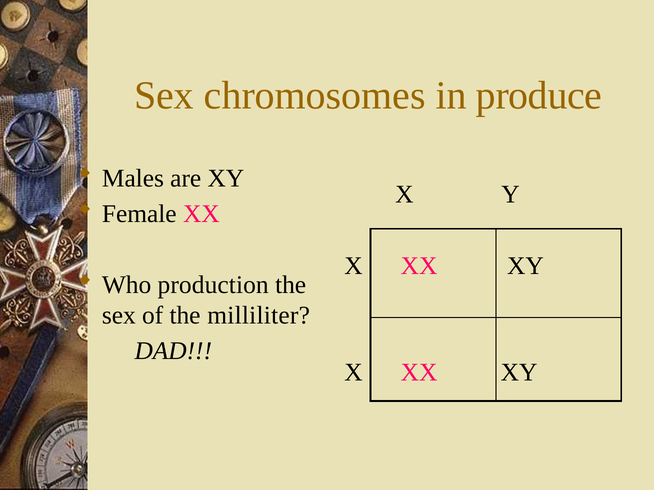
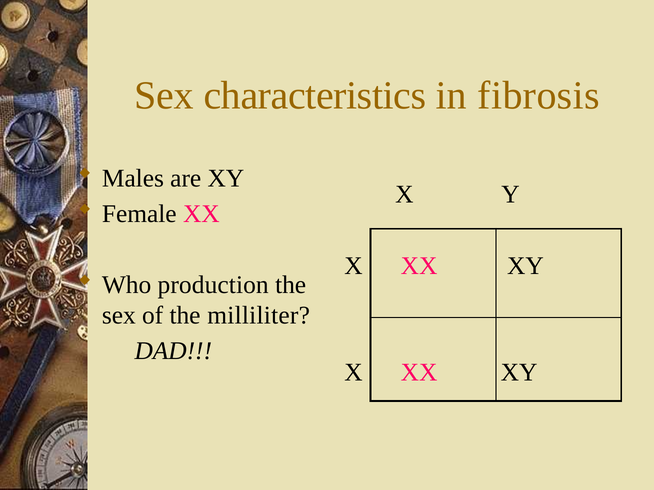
chromosomes: chromosomes -> characteristics (315, 95)
produce: produce -> fibrosis (539, 95)
